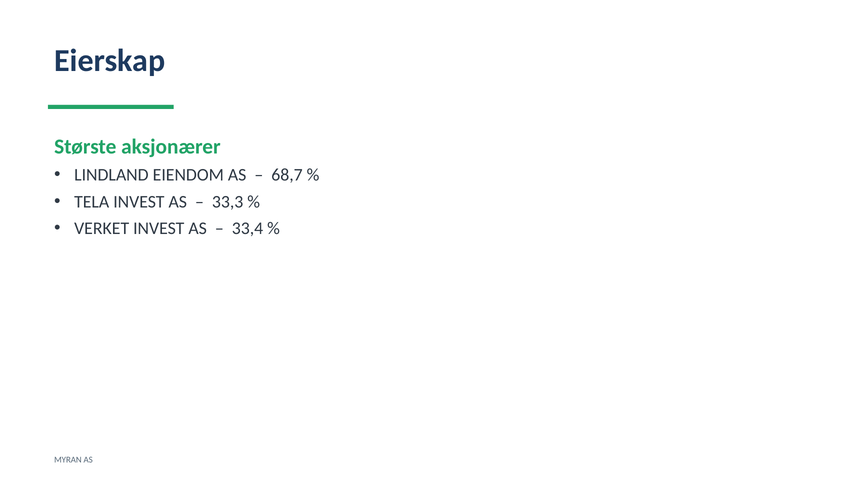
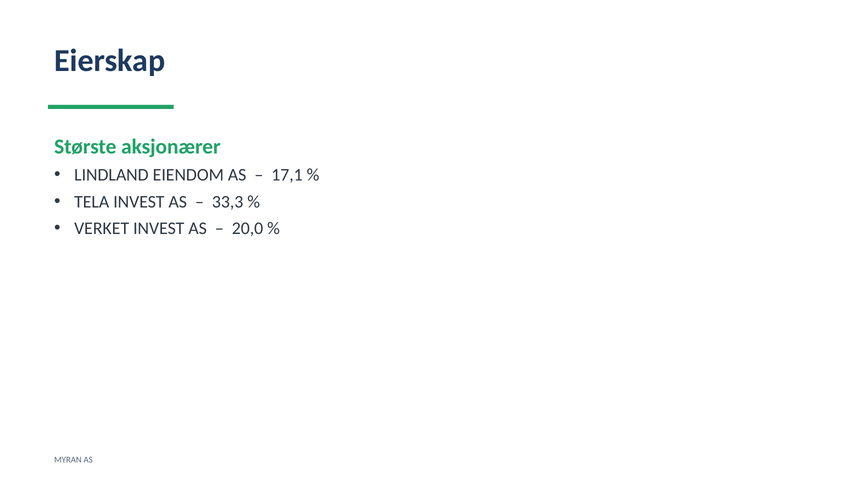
68,7: 68,7 -> 17,1 (287, 175)
33,4: 33,4 -> 20,0 (248, 228)
